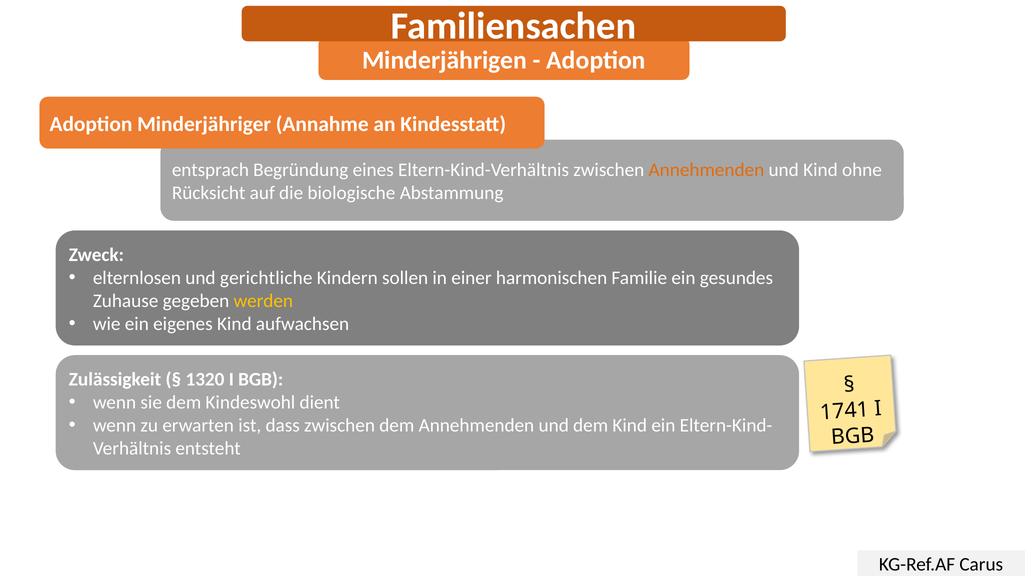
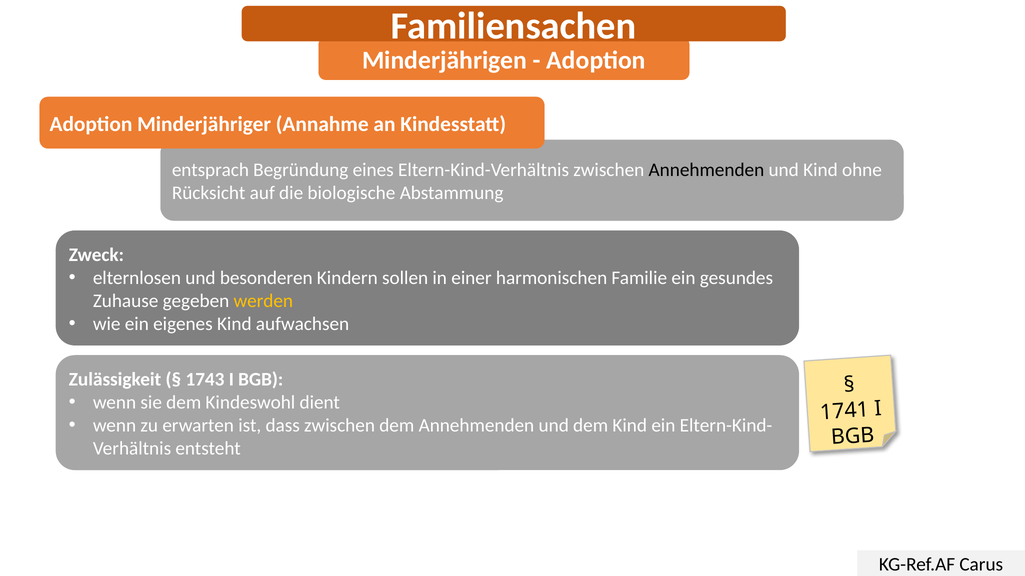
Annehmenden colour: orange -> black (706, 170)
gerichtliche: gerichtliche -> besonderen (266, 278)
1320: 1320 -> 1743 (205, 380)
